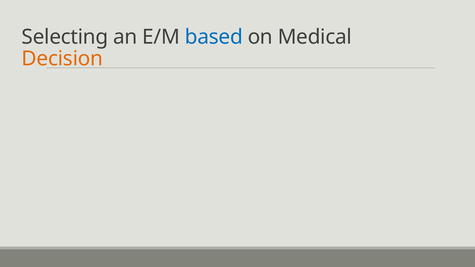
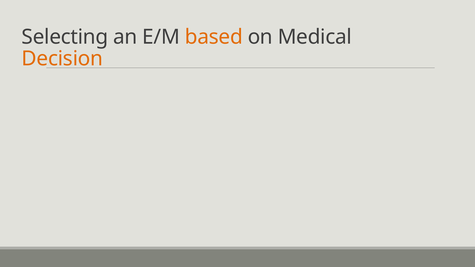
based colour: blue -> orange (214, 37)
